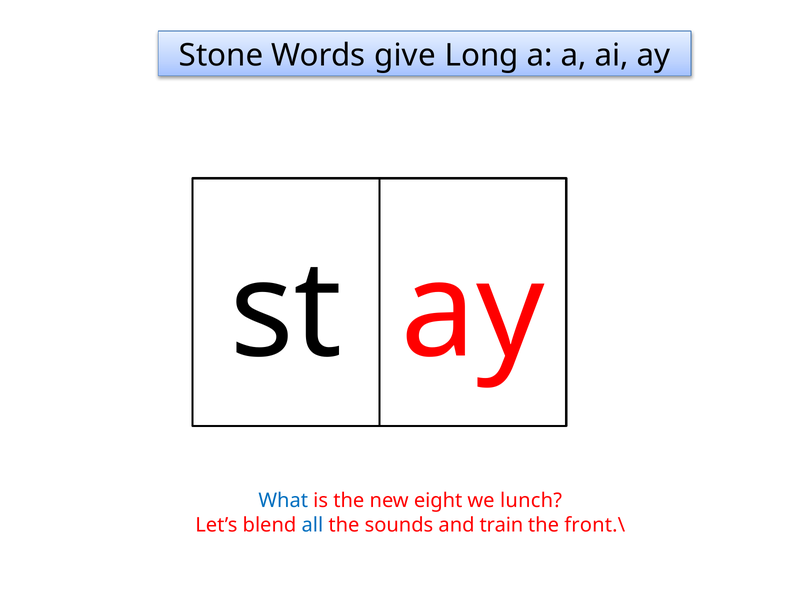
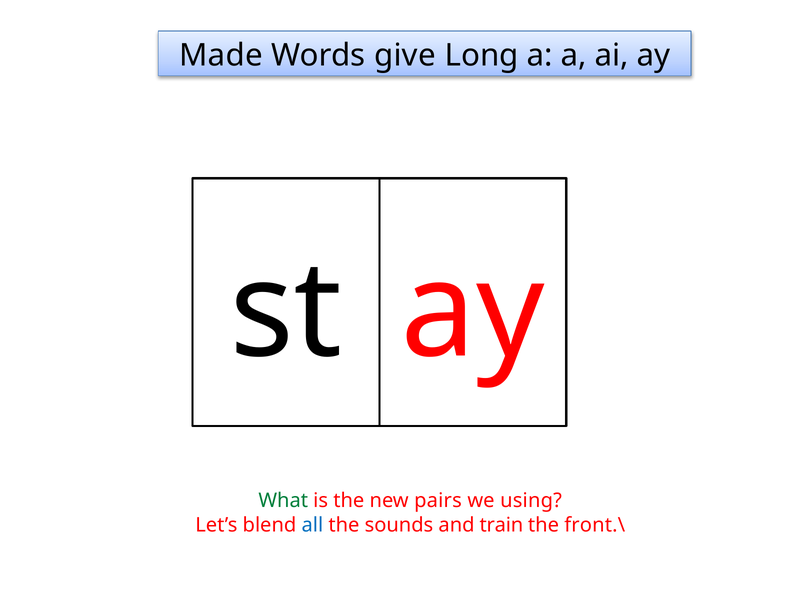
Stone: Stone -> Made (221, 56)
What colour: blue -> green (283, 501)
eight: eight -> pairs (438, 501)
lunch: lunch -> using (531, 501)
